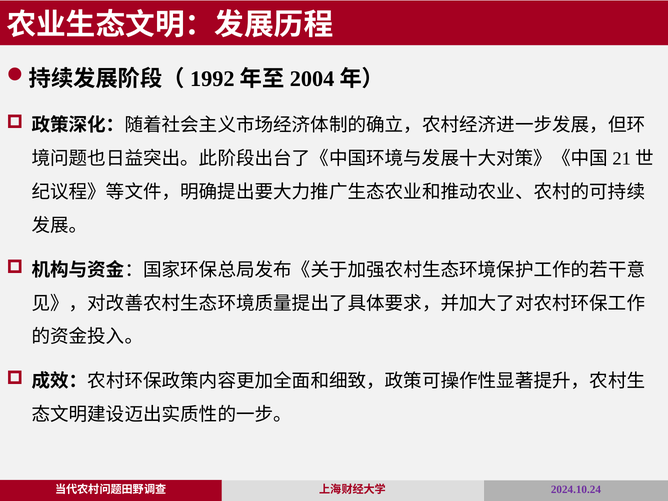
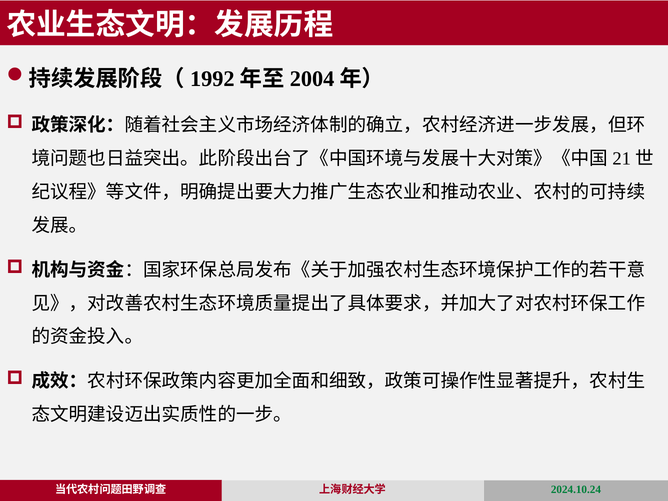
2024.10.24 colour: purple -> green (576, 490)
